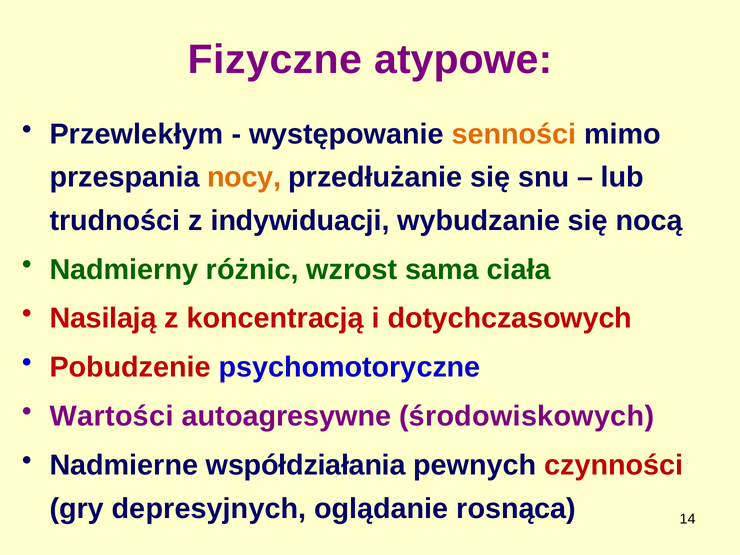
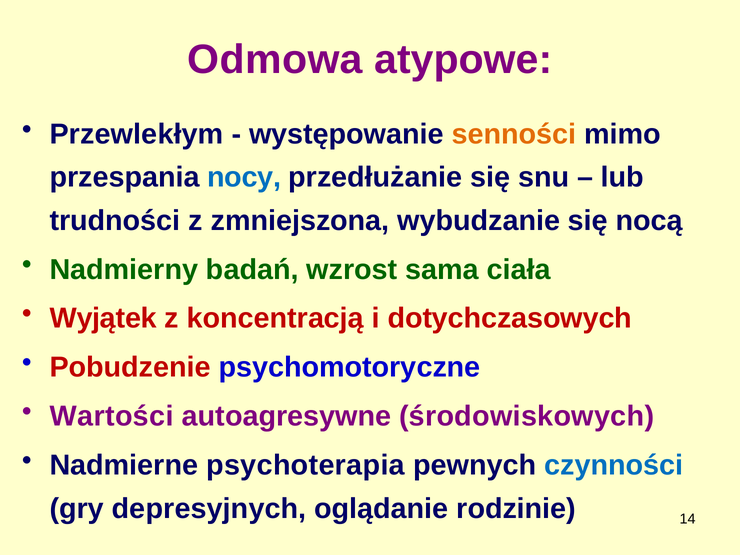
Fizyczne: Fizyczne -> Odmowa (275, 60)
nocy colour: orange -> blue (244, 177)
indywiduacji: indywiduacji -> zmniejszona (300, 221)
różnic: różnic -> badań (252, 270)
Nasilają: Nasilają -> Wyjątek (103, 318)
współdziałania: współdziałania -> psychoterapia (306, 465)
czynności colour: red -> blue (614, 465)
rosnąca: rosnąca -> rodzinie (516, 509)
